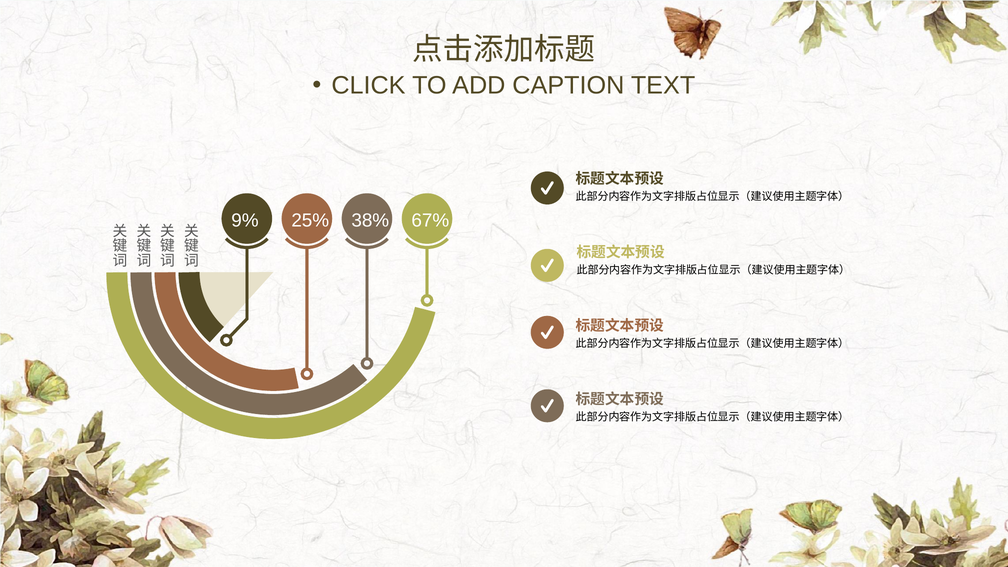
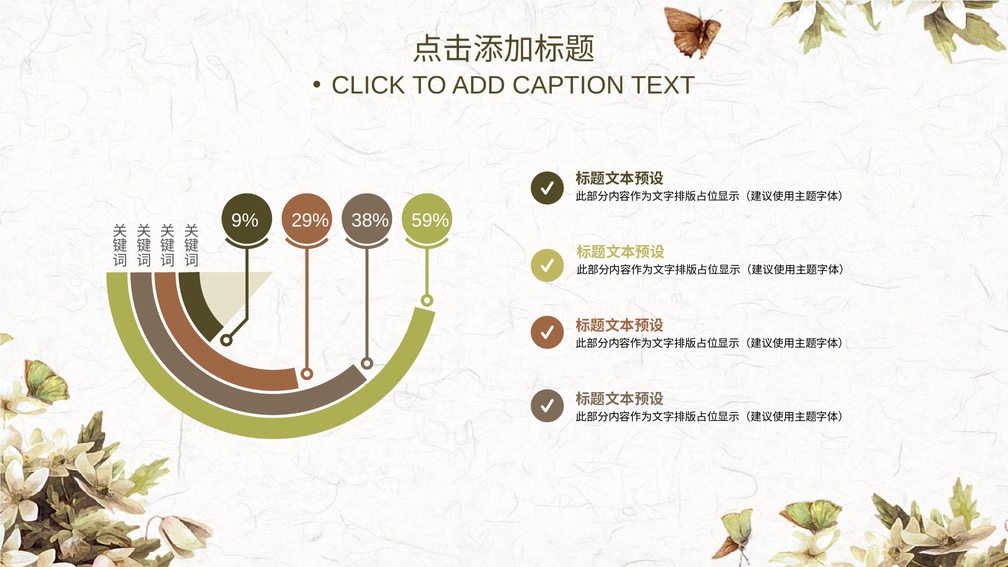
25%: 25% -> 29% (310, 221)
67%: 67% -> 59% (430, 221)
